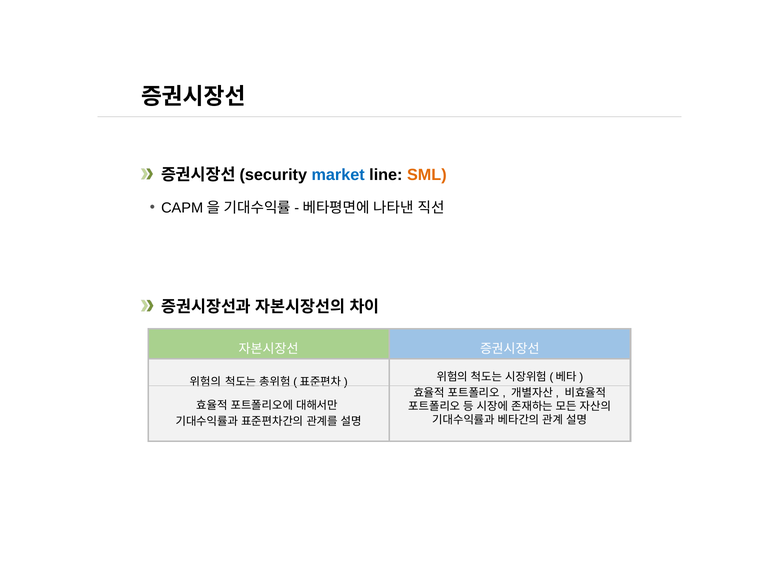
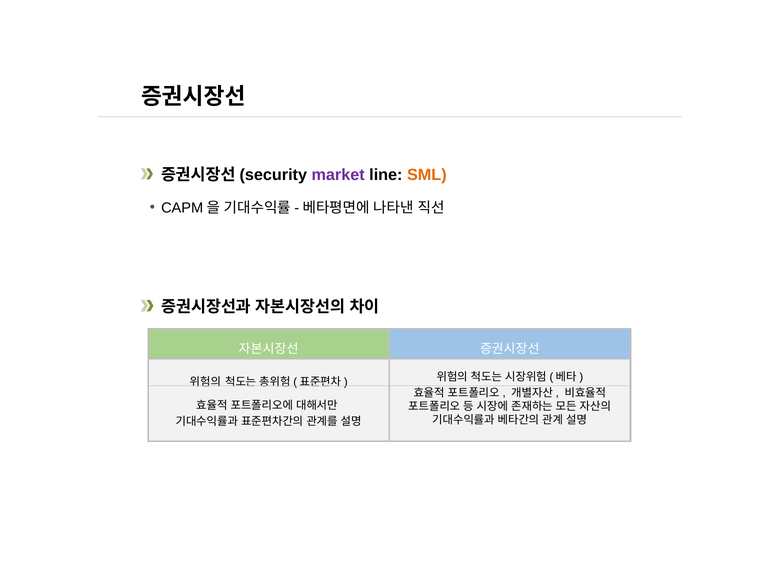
market colour: blue -> purple (338, 175)
